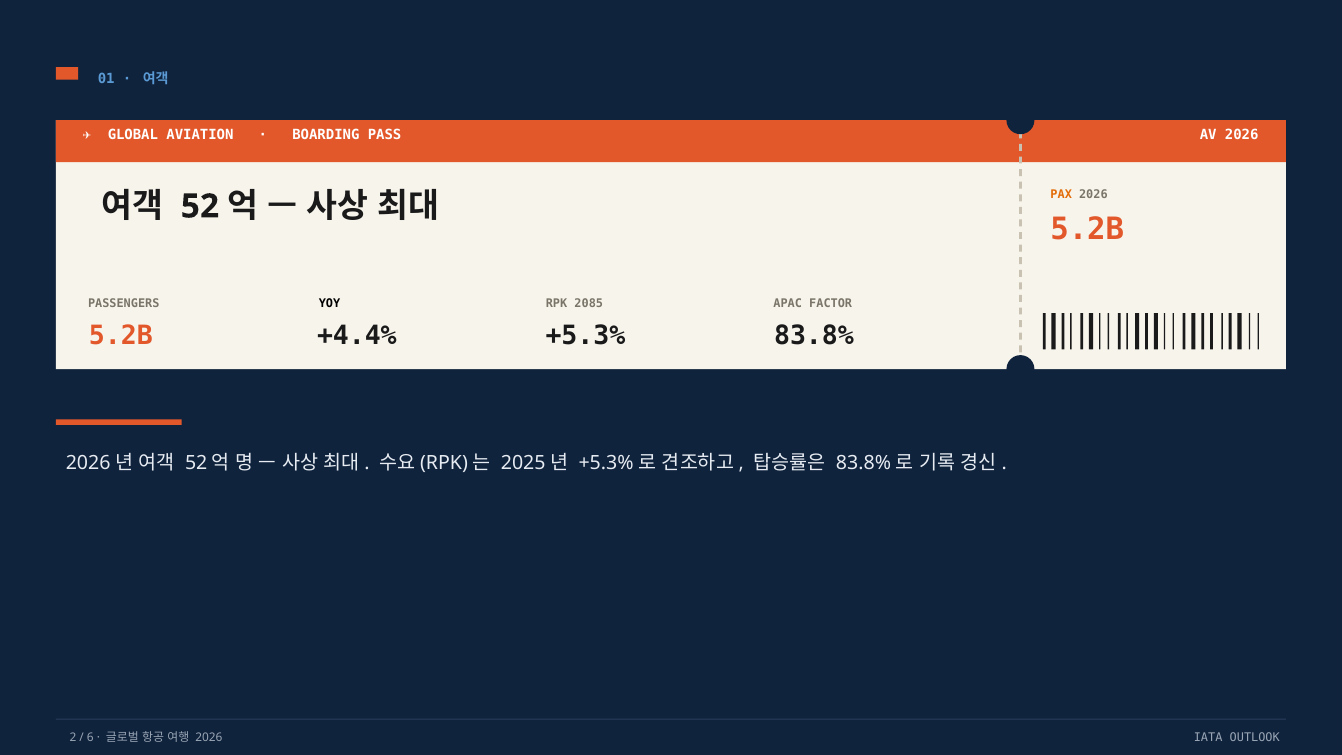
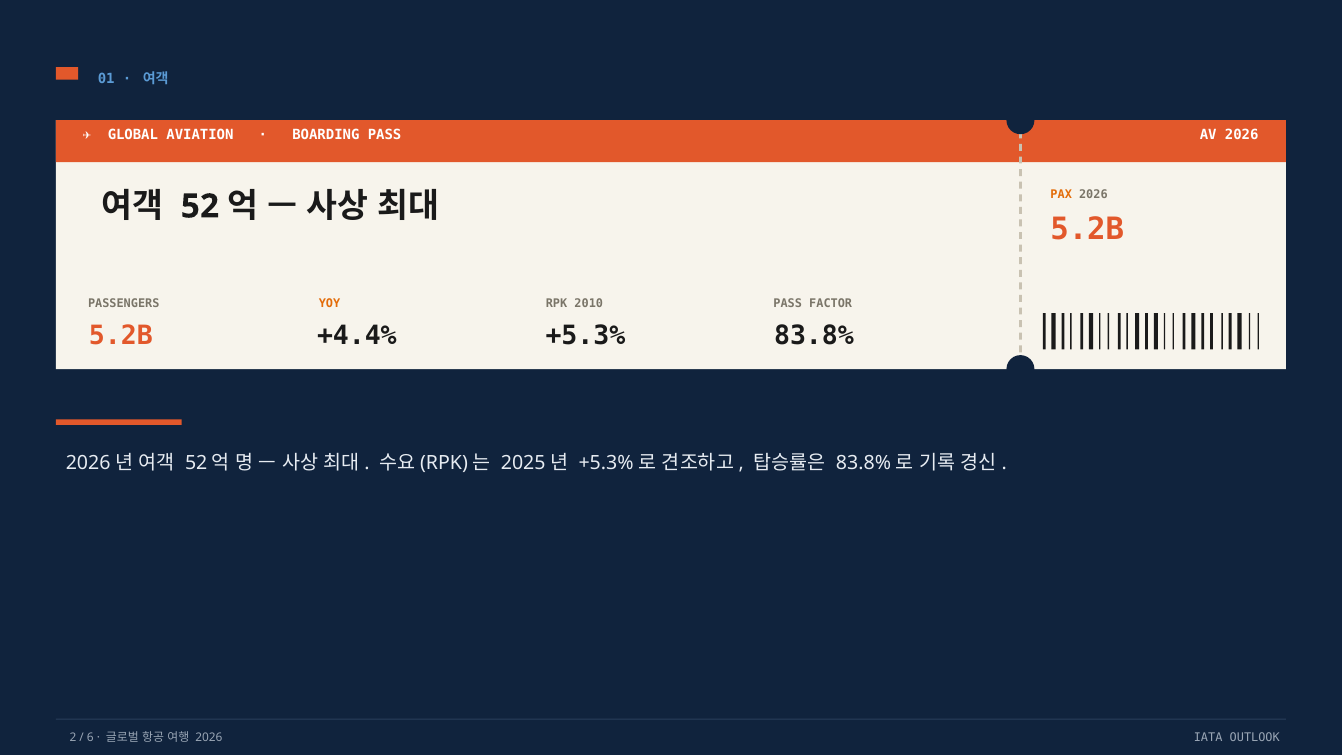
YOY colour: black -> orange (330, 304)
2085: 2085 -> 2010 (589, 304)
APAC: APAC -> PASS (788, 304)
